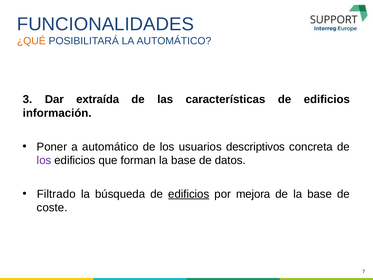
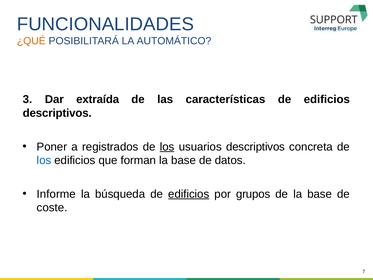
información: información -> descriptivos (57, 113)
a automático: automático -> registrados (110, 147)
los underline: none -> present (167, 147)
los colour: purple -> blue (44, 160)
Filtrado: Filtrado -> Informe (56, 194)
mejora: mejora -> grupos (253, 194)
